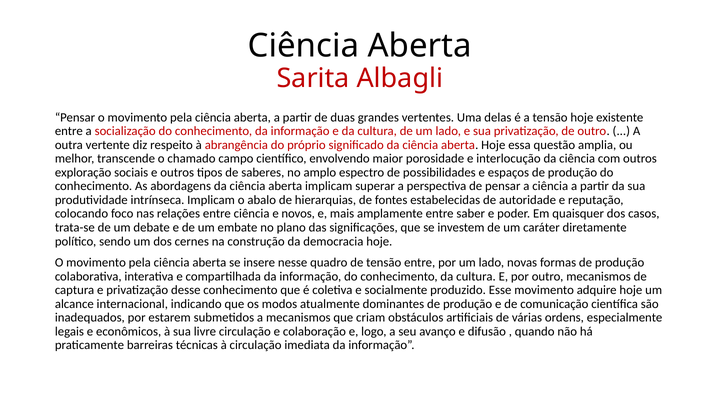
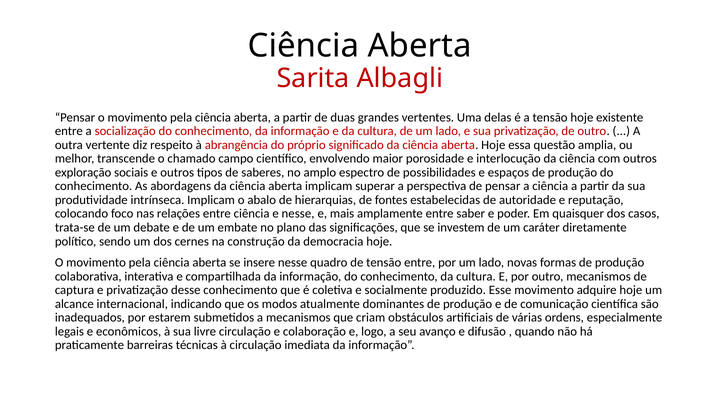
e novos: novos -> nesse (298, 214)
